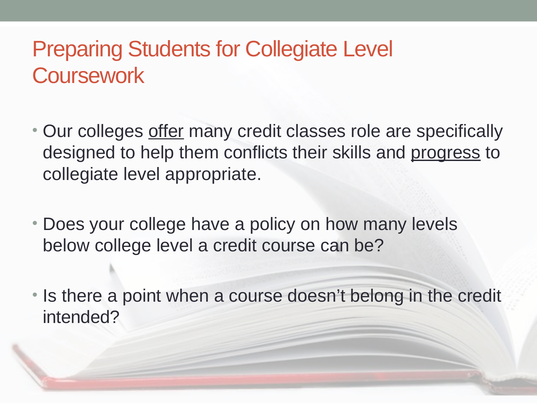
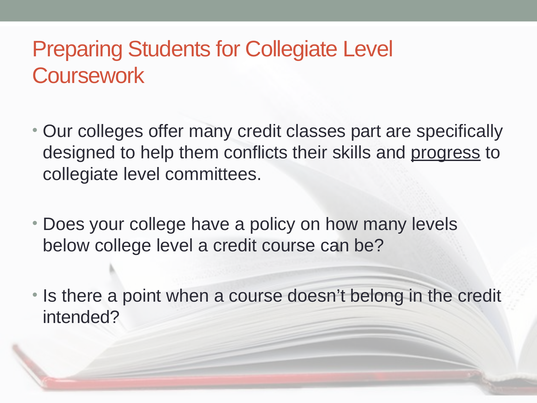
offer underline: present -> none (166, 131)
role: role -> part (366, 131)
appropriate: appropriate -> committees (214, 174)
